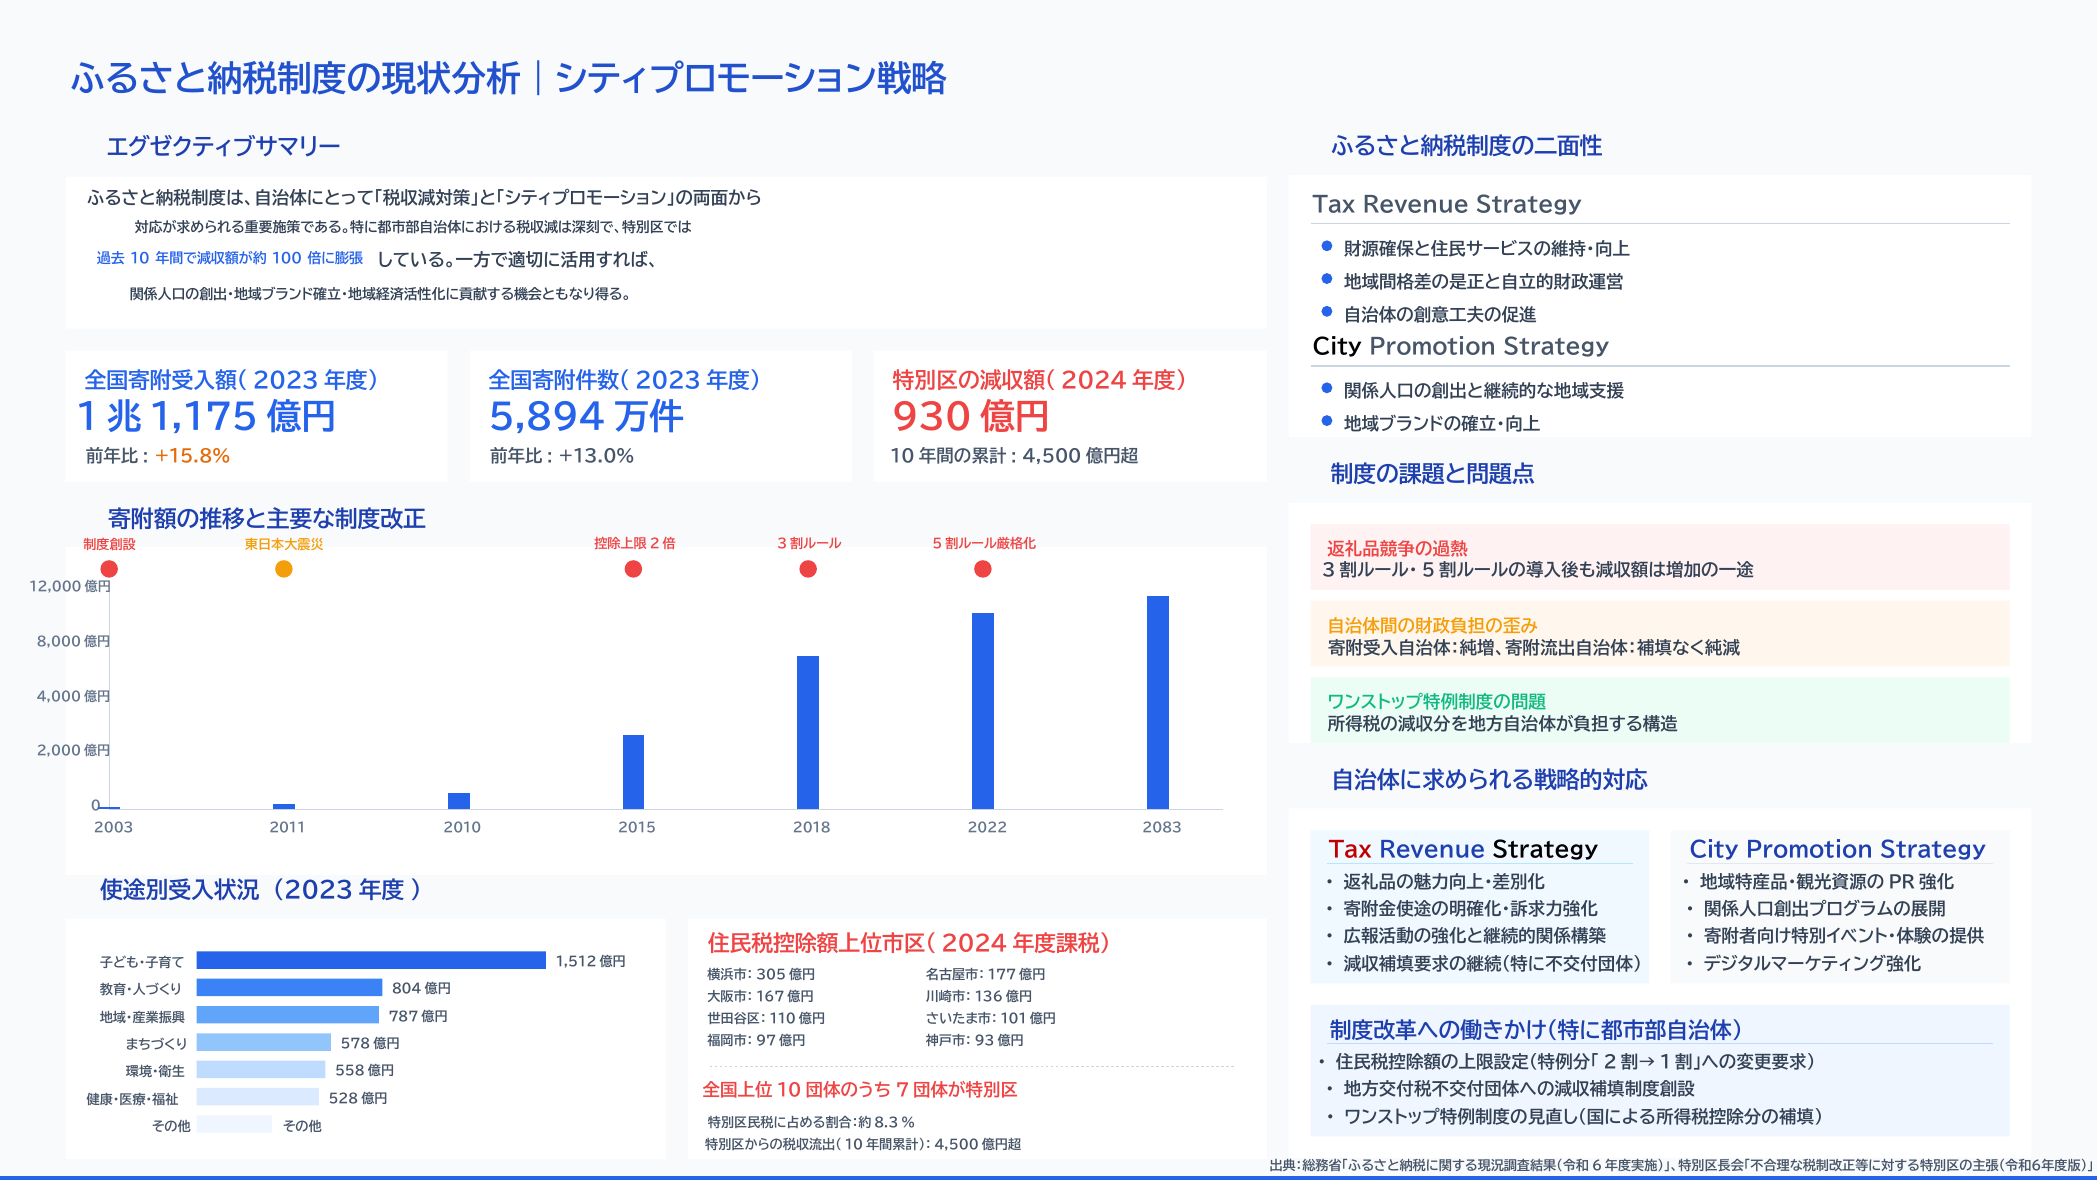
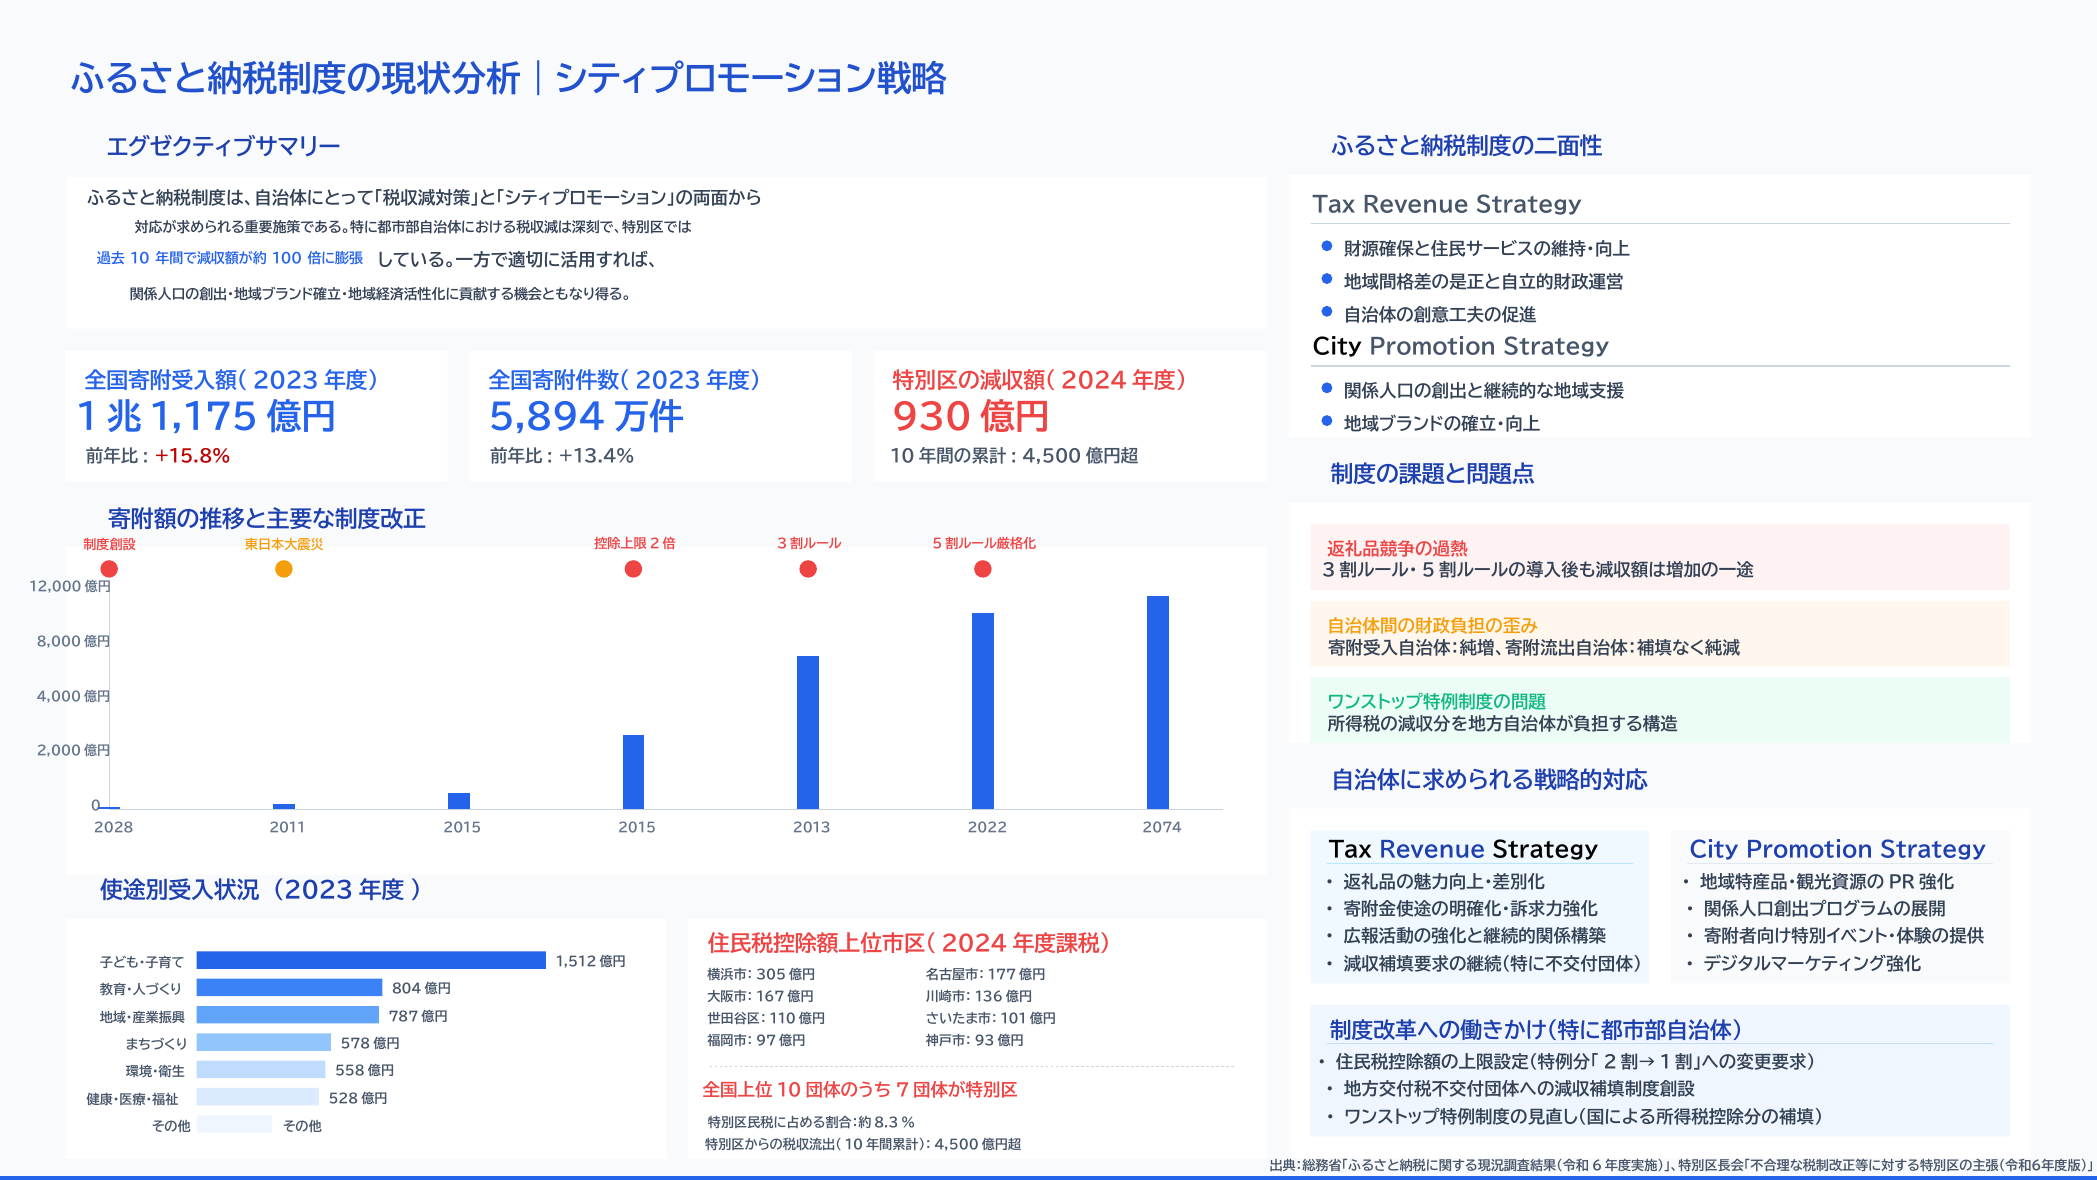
+15.8% colour: orange -> red (192, 457)
+13.0%: +13.0% -> +13.4% (596, 457)
2003: 2003 -> 2028 (114, 828)
2011 2010: 2010 -> 2015 (462, 828)
2018: 2018 -> 2013 (812, 828)
2083: 2083 -> 2074 (1162, 828)
Tax colour: red -> black (1350, 850)
